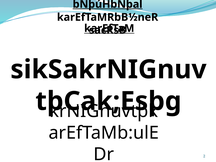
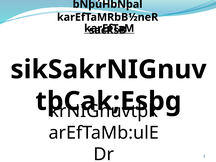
bNþúHbNþal underline: present -> none (108, 4)
